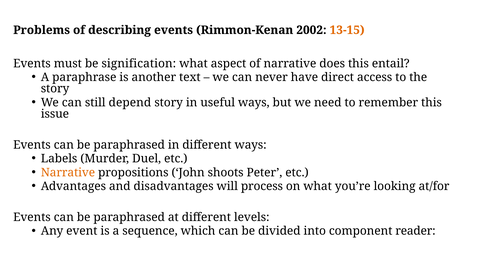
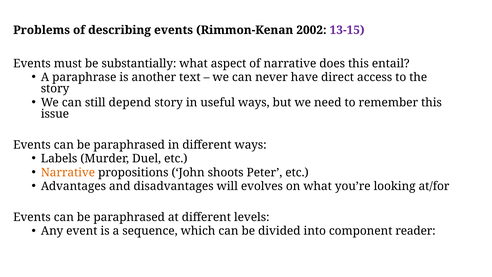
13-15 colour: orange -> purple (347, 30)
signification: signification -> substantially (139, 63)
process: process -> evolves (262, 186)
